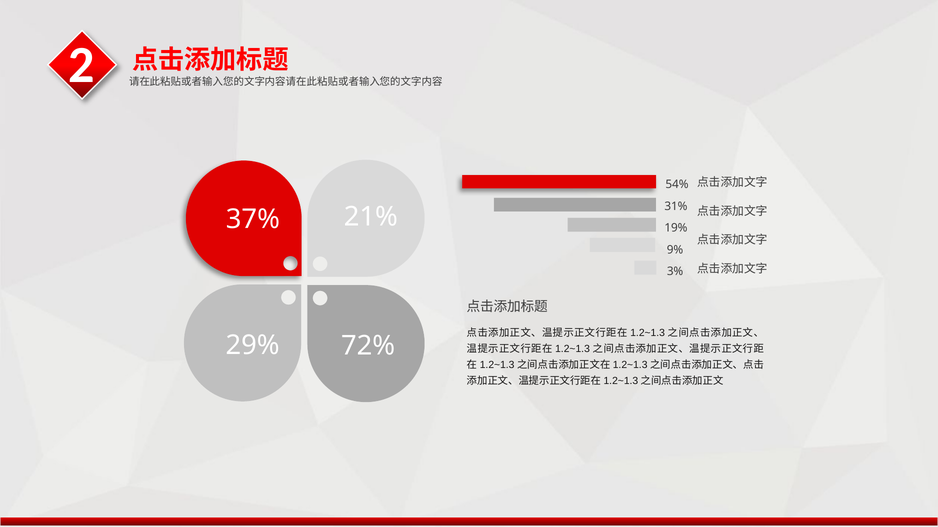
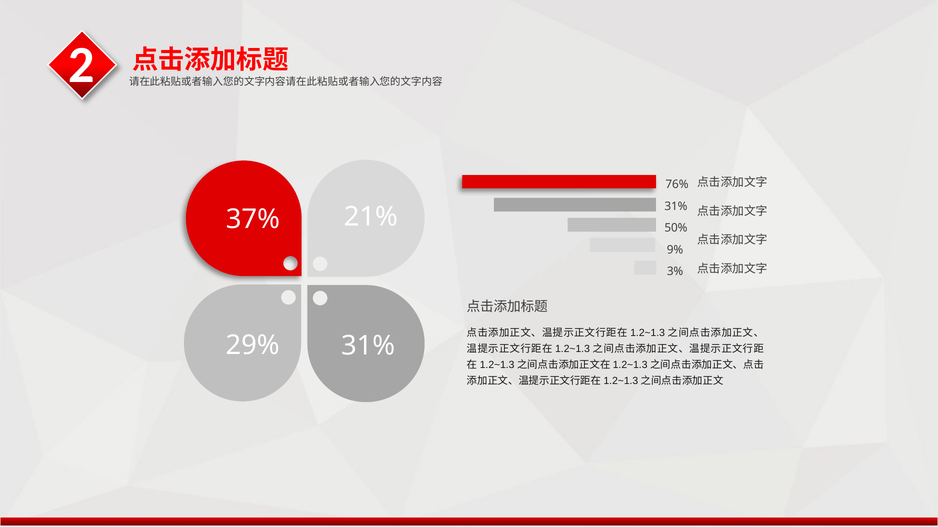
54%: 54% -> 76% (677, 185)
19%: 19% -> 50% (676, 228)
29% 72%: 72% -> 31% (368, 346)
